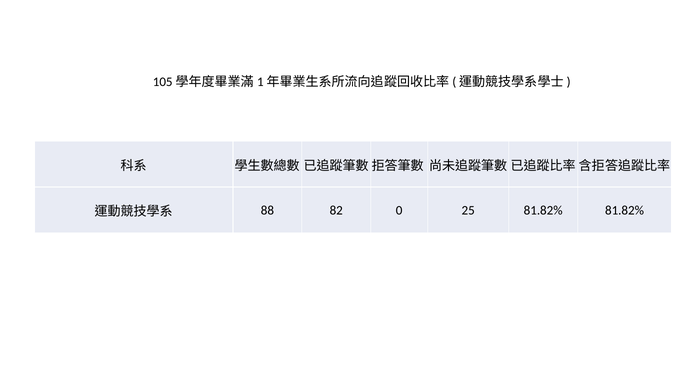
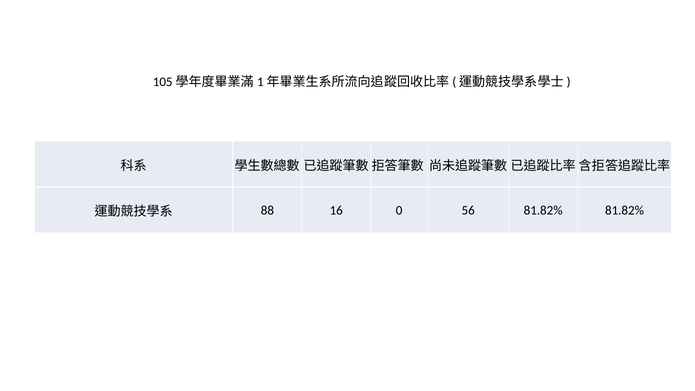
82: 82 -> 16 (336, 210)
25: 25 -> 56 (468, 210)
